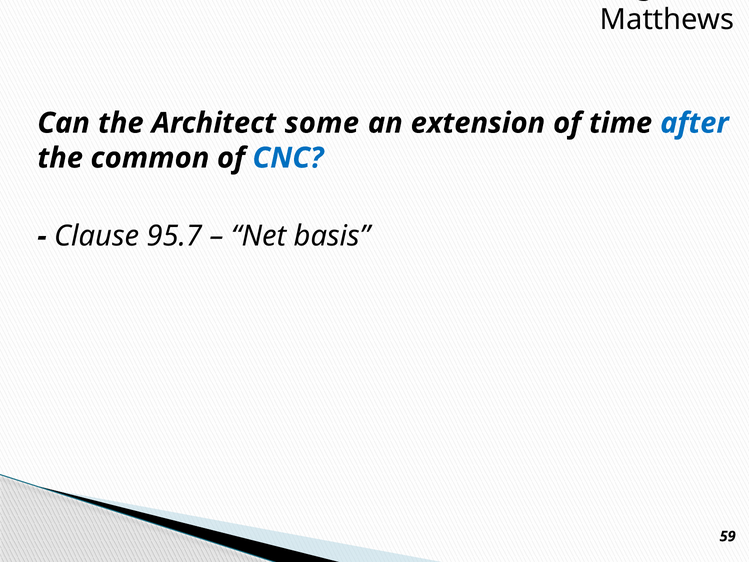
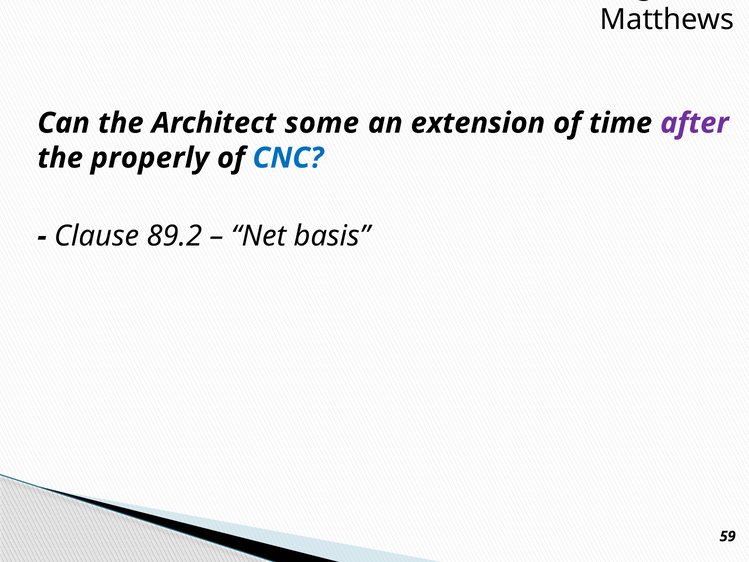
after colour: blue -> purple (694, 123)
common: common -> properly (150, 158)
95.7: 95.7 -> 89.2 (174, 236)
